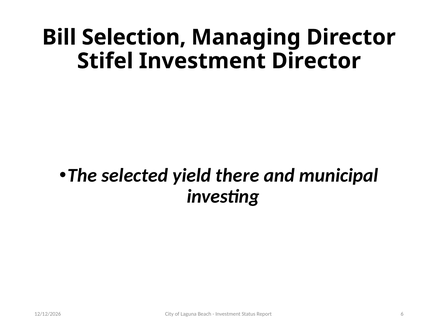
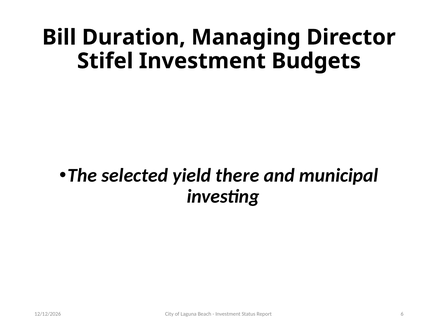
Selection: Selection -> Duration (134, 37)
Investment Director: Director -> Budgets (316, 61)
